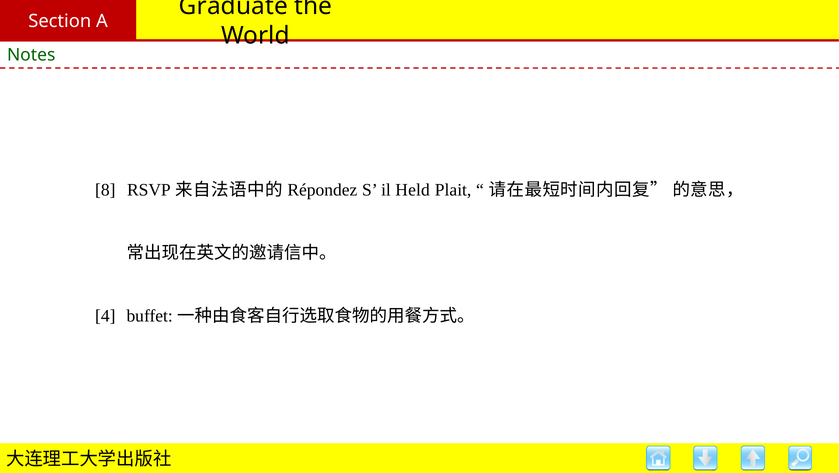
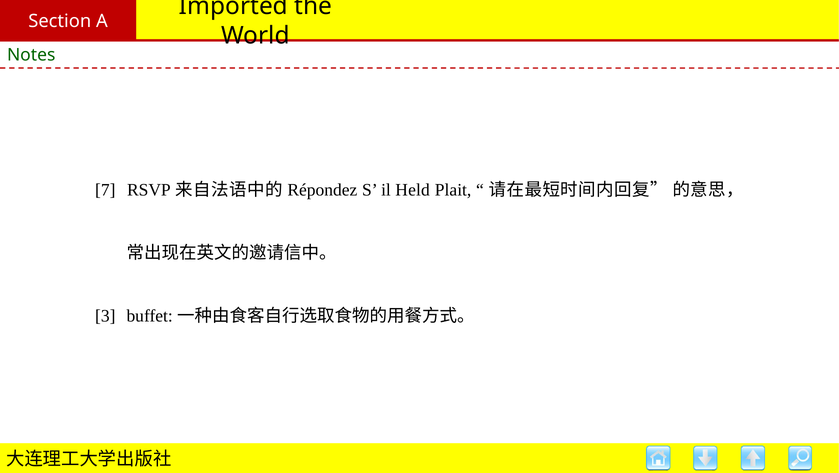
Graduate: Graduate -> Imported (233, 6)
8: 8 -> 7 (105, 190)
4: 4 -> 3 (105, 316)
